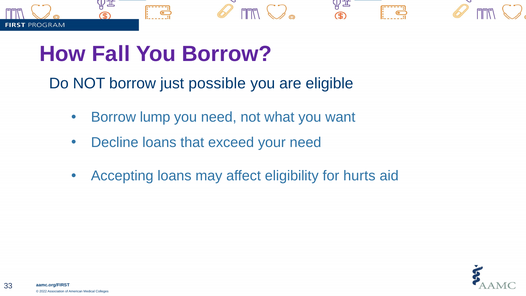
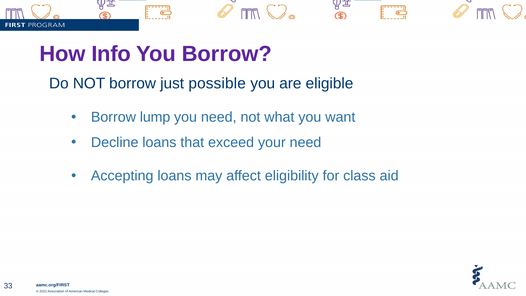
Fall: Fall -> Info (111, 54)
hurts: hurts -> class (359, 176)
